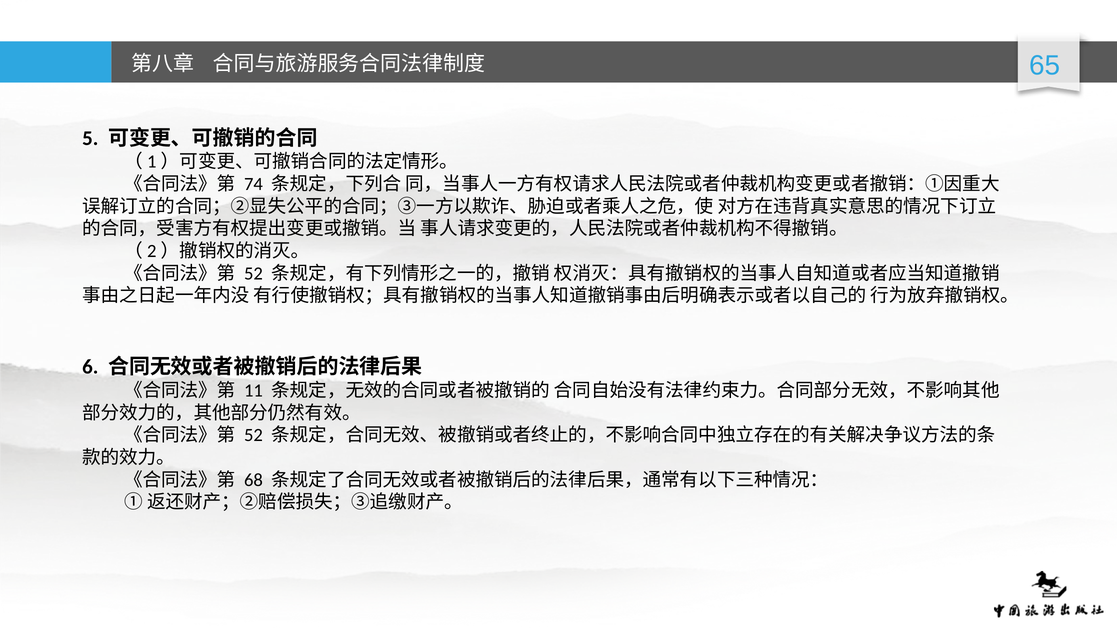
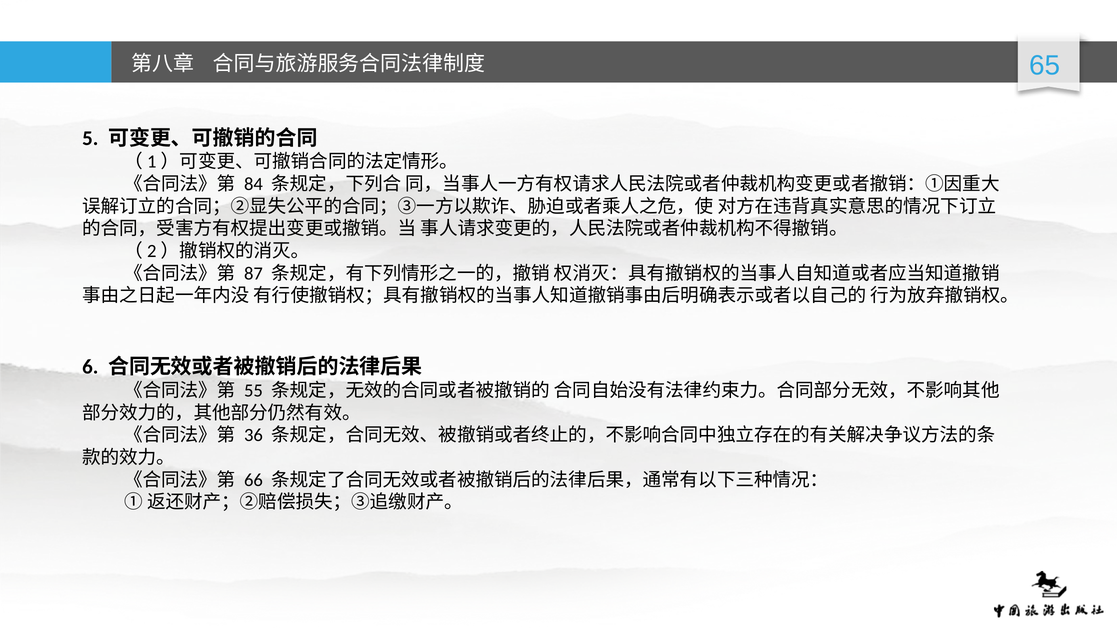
74: 74 -> 84 (253, 184)
52: 52 -> 87 (253, 274)
11: 11 -> 55 (253, 391)
52: 52 -> 36 (253, 435)
68: 68 -> 66 (253, 480)
